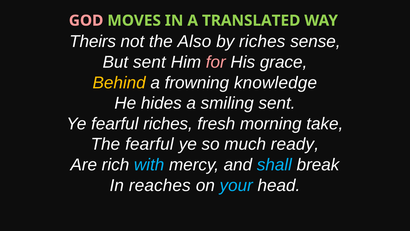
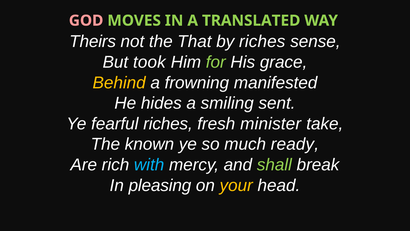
Also: Also -> That (194, 42)
But sent: sent -> took (149, 62)
for colour: pink -> light green (216, 62)
knowledge: knowledge -> manifested (276, 83)
morning: morning -> minister (271, 124)
The fearful: fearful -> known (149, 144)
shall colour: light blue -> light green (274, 165)
reaches: reaches -> pleasing (160, 185)
your colour: light blue -> yellow (236, 185)
